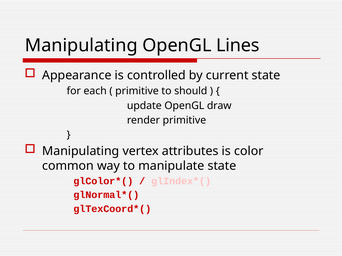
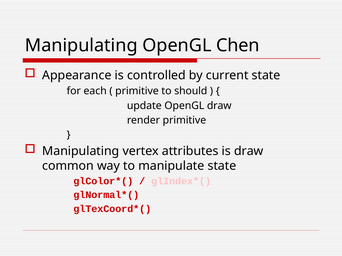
Lines: Lines -> Chen (238, 46)
is color: color -> draw (249, 151)
